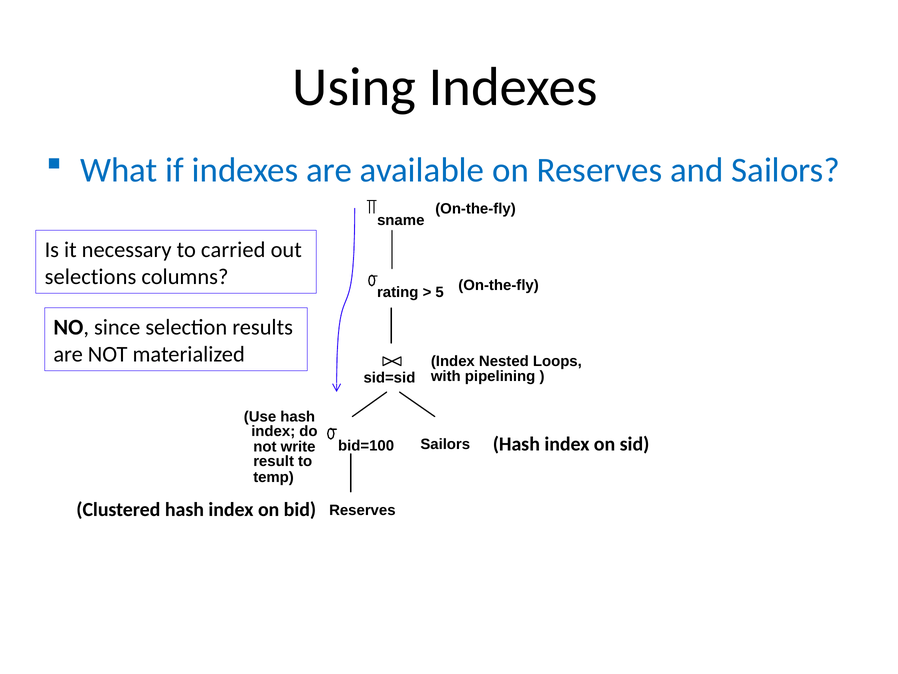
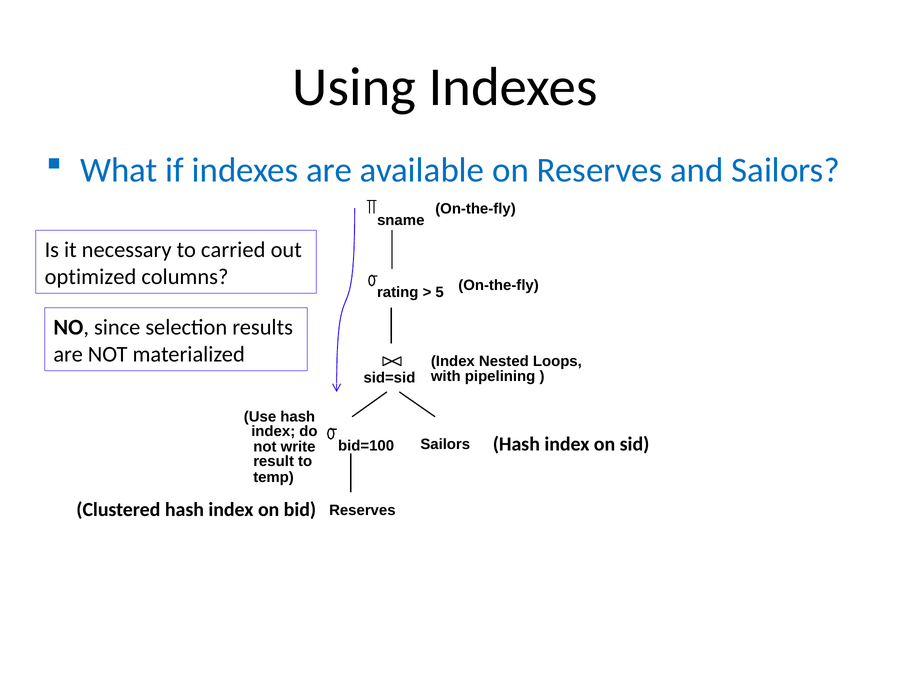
selections: selections -> optimized (91, 277)
